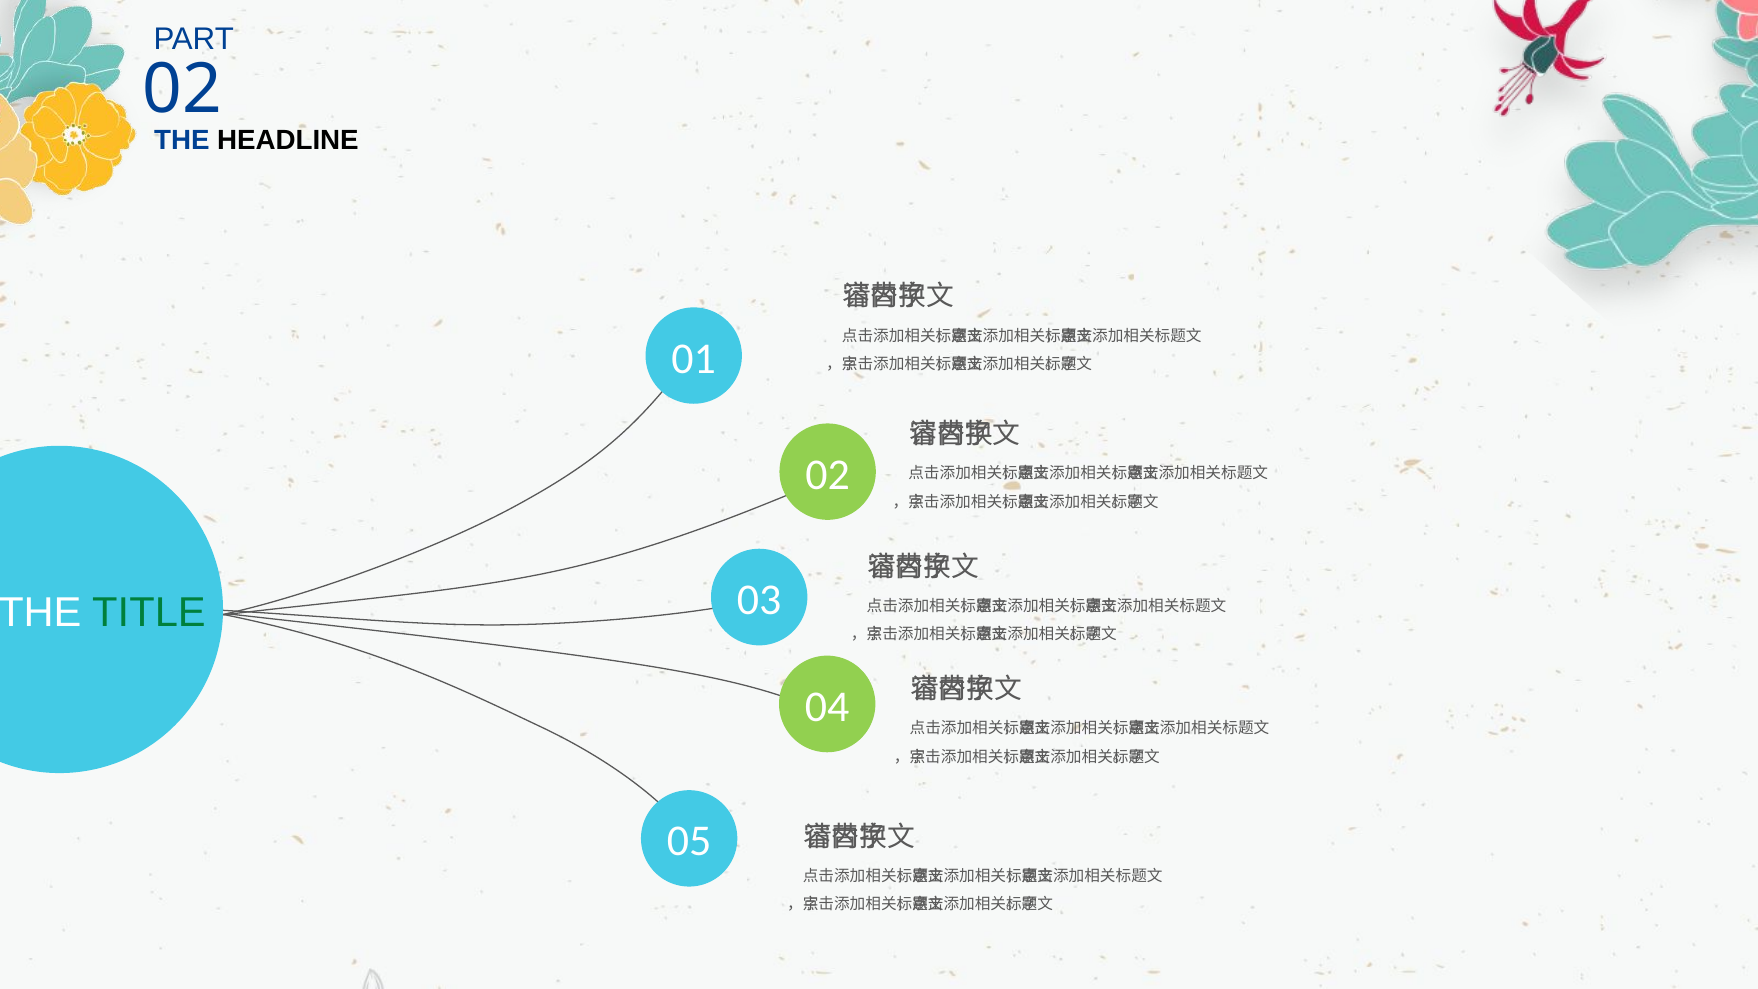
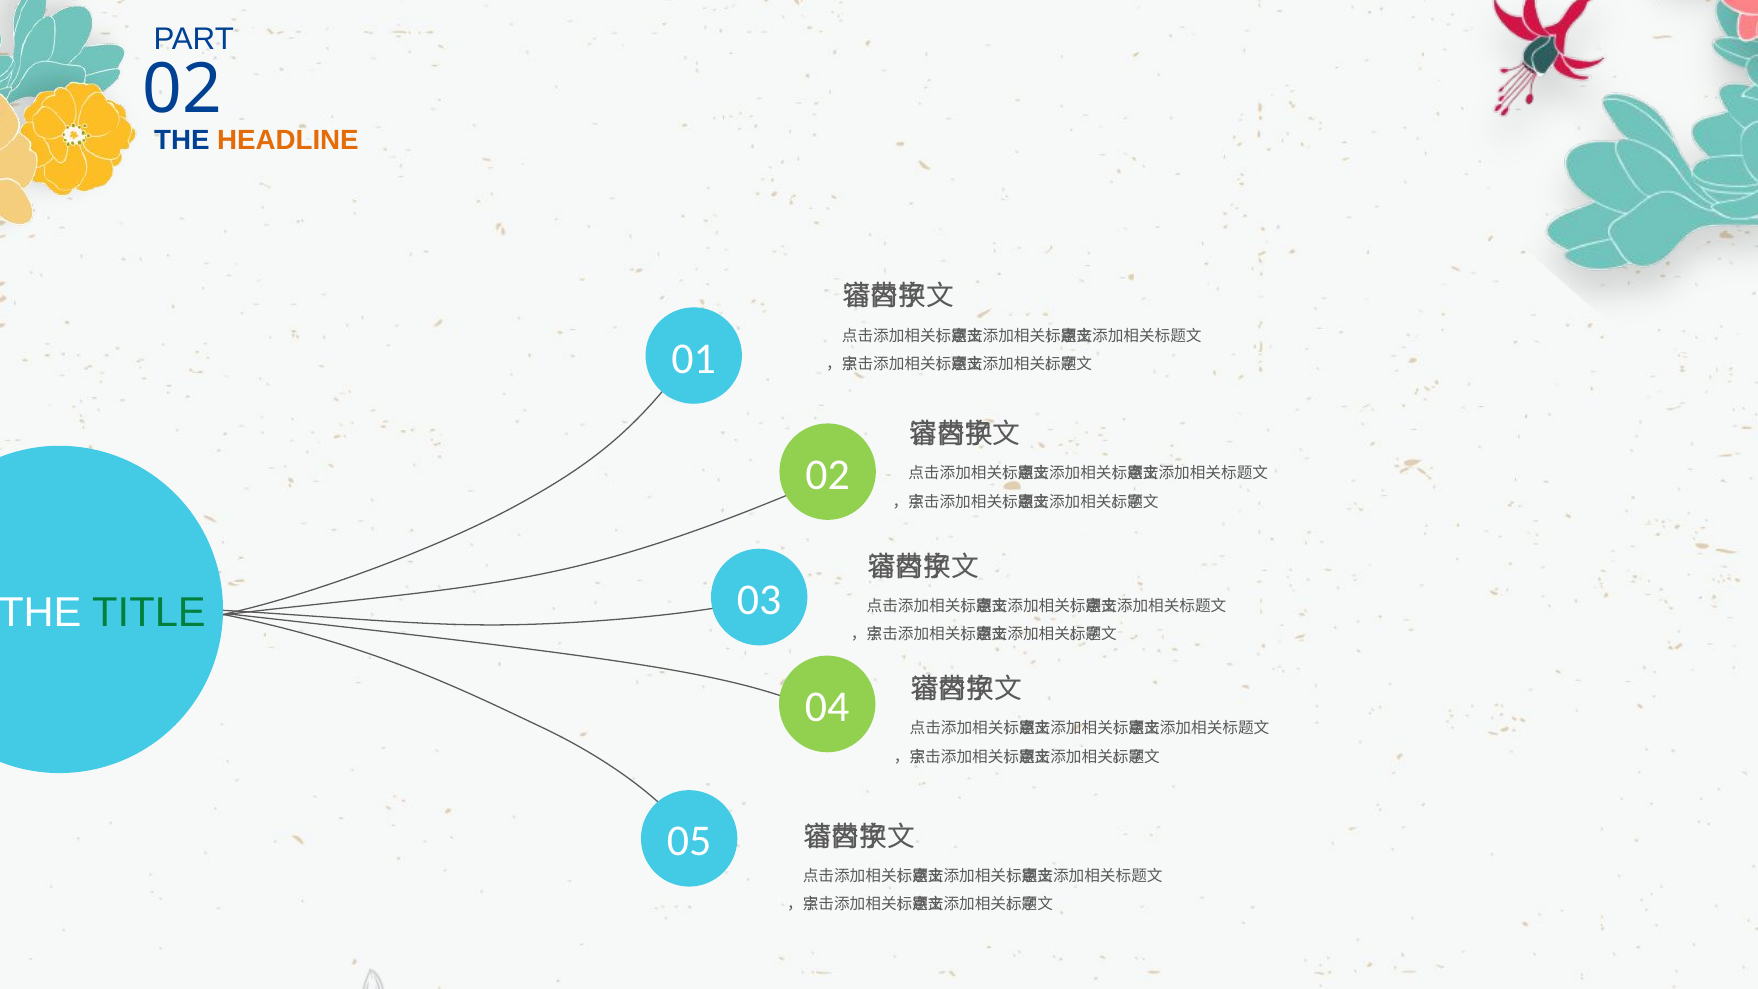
HEADLINE colour: black -> orange (288, 140)
